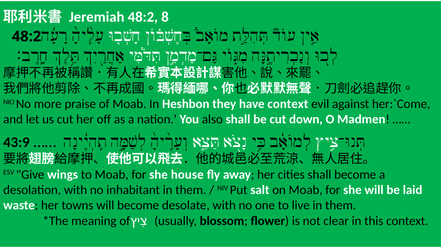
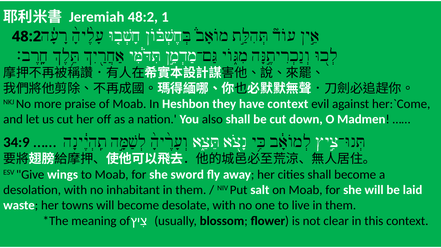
8: 8 -> 1 (165, 17)
43:9: 43:9 -> 34:9 (16, 142)
house: house -> sword (187, 175)
